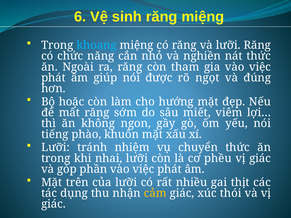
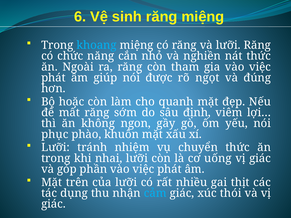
hướng: hướng -> quanh (176, 102)
miết: miết -> định (197, 113)
tiếng: tiếng -> phục (55, 134)
phều: phều -> uống (218, 158)
cảm colour: yellow -> light blue (155, 193)
